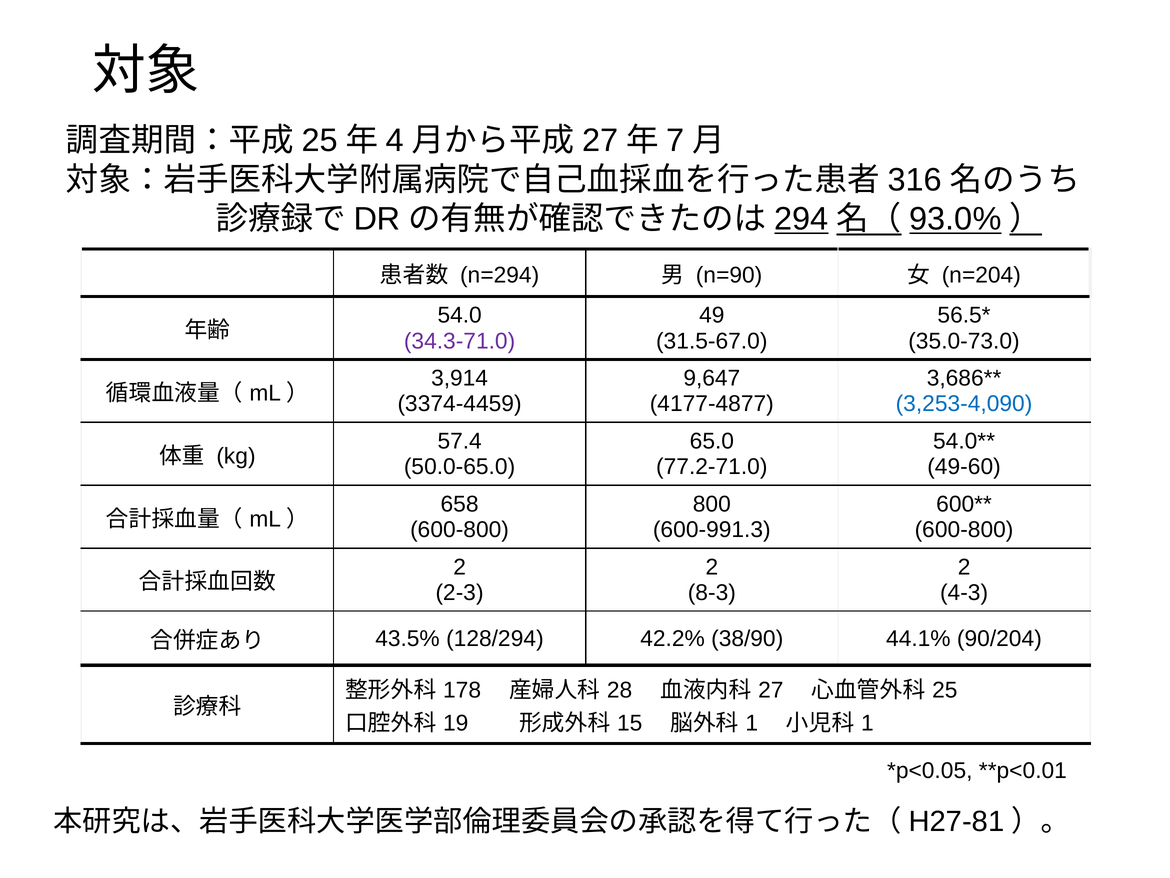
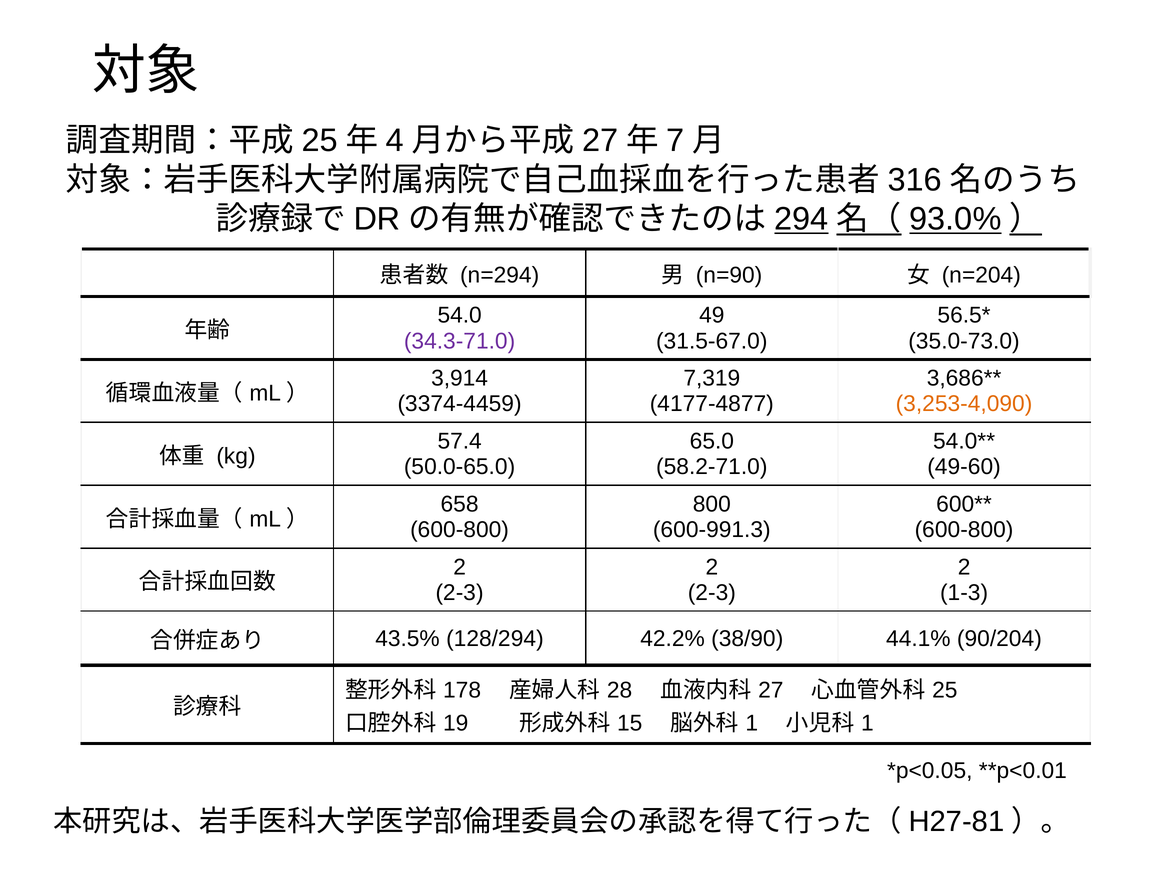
9,647: 9,647 -> 7,319 (712, 378)
3,253-4,090 colour: blue -> orange (964, 404)
77.2-71.0: 77.2-71.0 -> 58.2-71.0 (712, 467)
8-3: 8-3 -> 2-3 (712, 592)
4-3: 4-3 -> 1-3 (964, 592)
